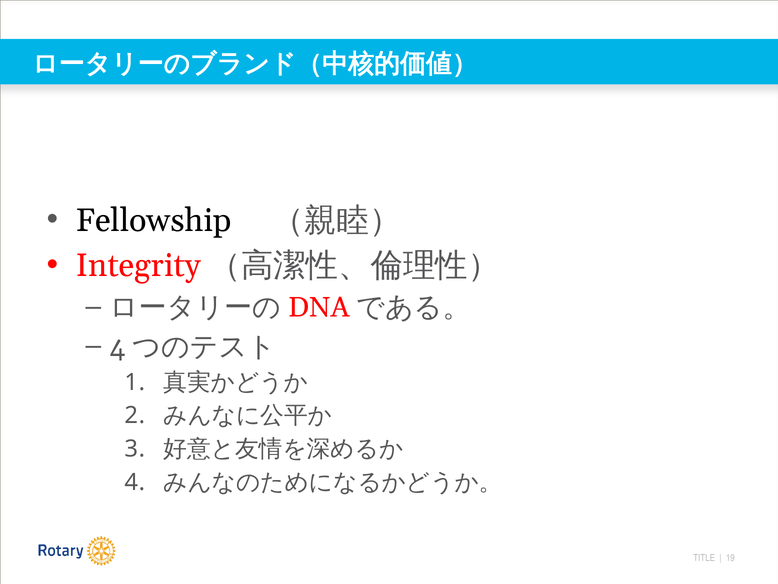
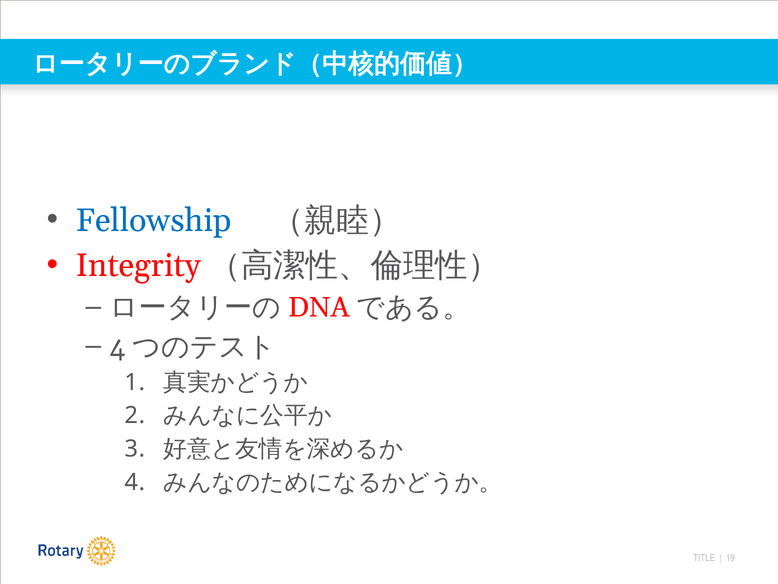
Fellowship colour: black -> blue (154, 220)
